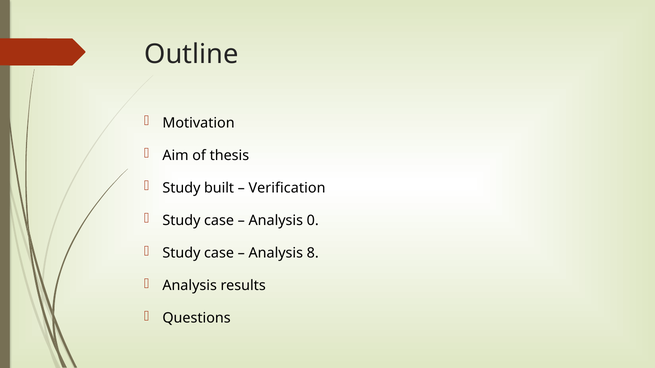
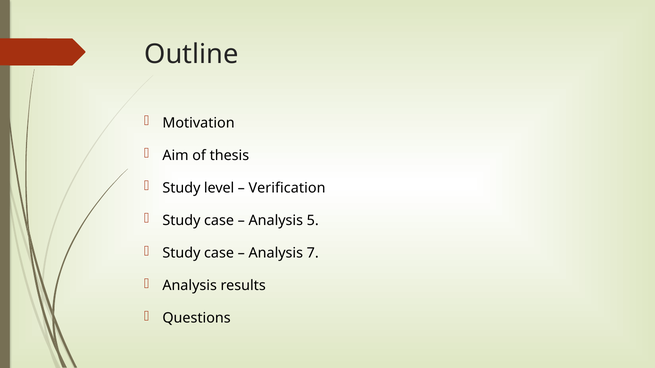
built: built -> level (219, 188)
0: 0 -> 5 (313, 221)
8: 8 -> 7 (313, 253)
